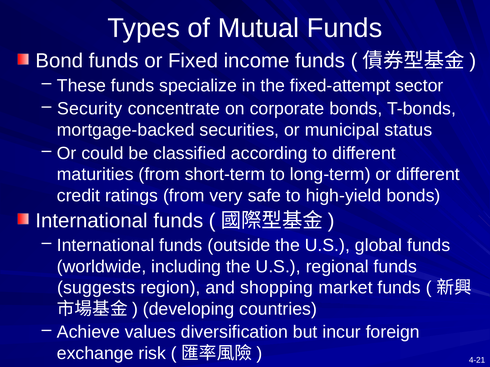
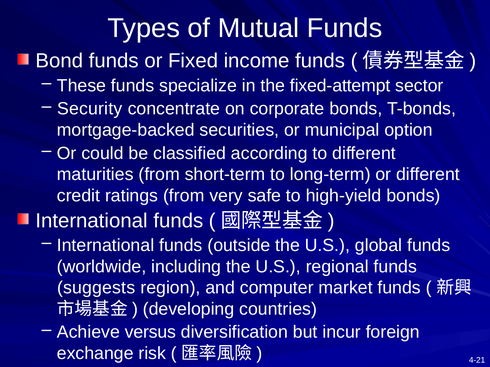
status: status -> option (409, 130)
shopping: shopping -> computer (277, 288)
values: values -> versus (150, 333)
